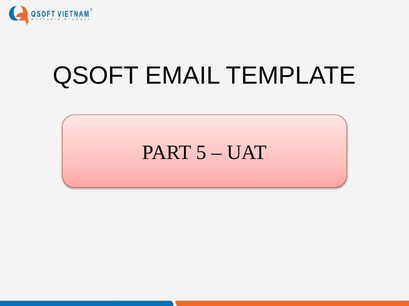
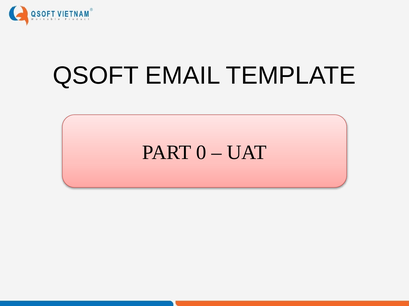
5: 5 -> 0 (201, 153)
